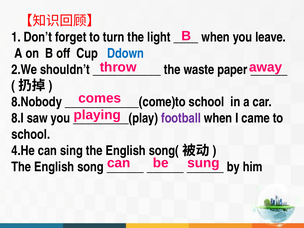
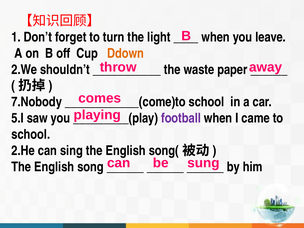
Ddown colour: blue -> orange (126, 53)
8.Nobody: 8.Nobody -> 7.Nobody (37, 102)
8.I: 8.I -> 5.I (18, 118)
4.He: 4.He -> 2.He (23, 151)
